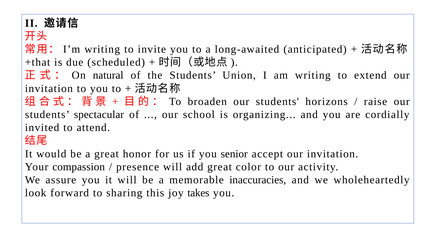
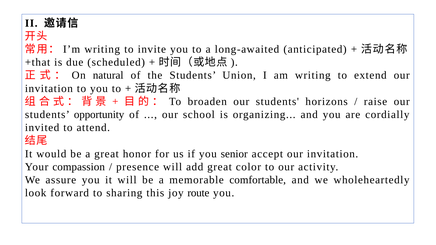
spectacular: spectacular -> opportunity (99, 115)
inaccuracies: inaccuracies -> comfortable (258, 180)
takes: takes -> route (198, 193)
